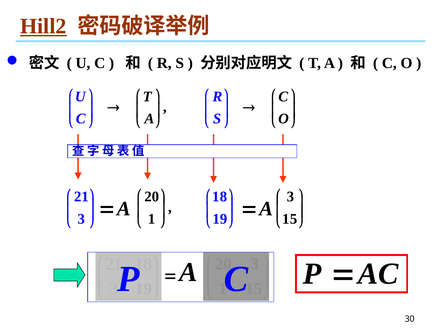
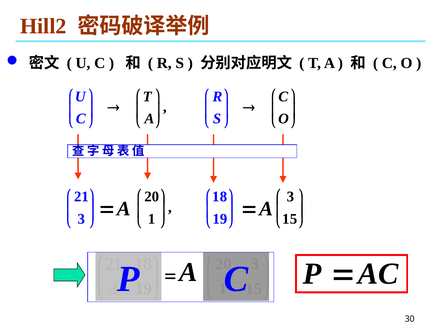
Hill2 underline: present -> none (43, 26)
